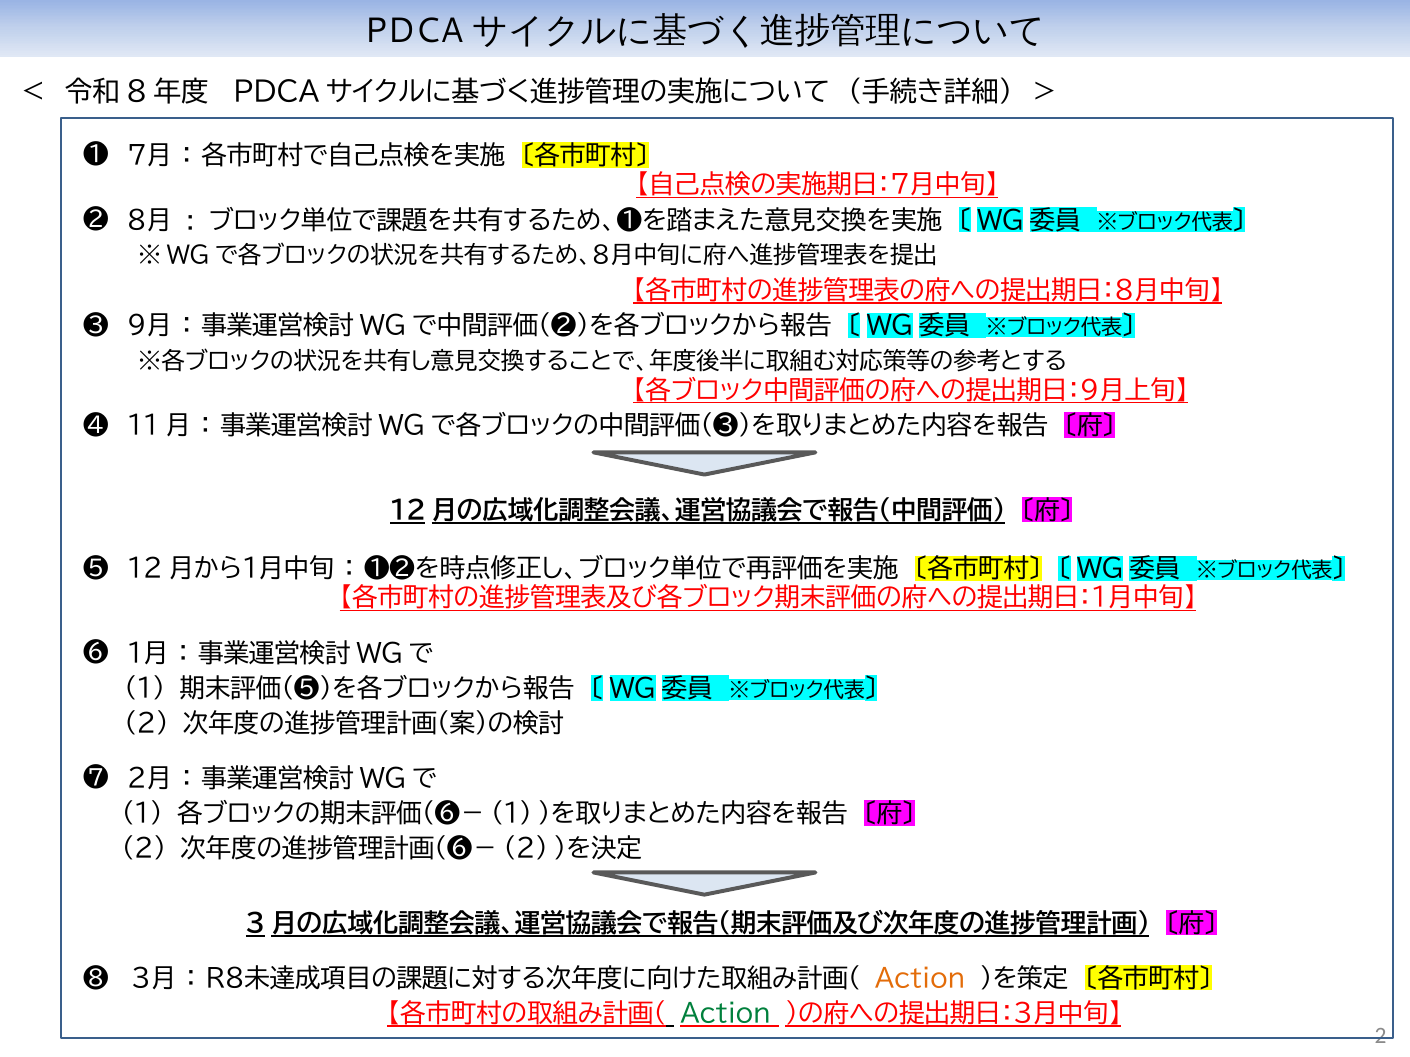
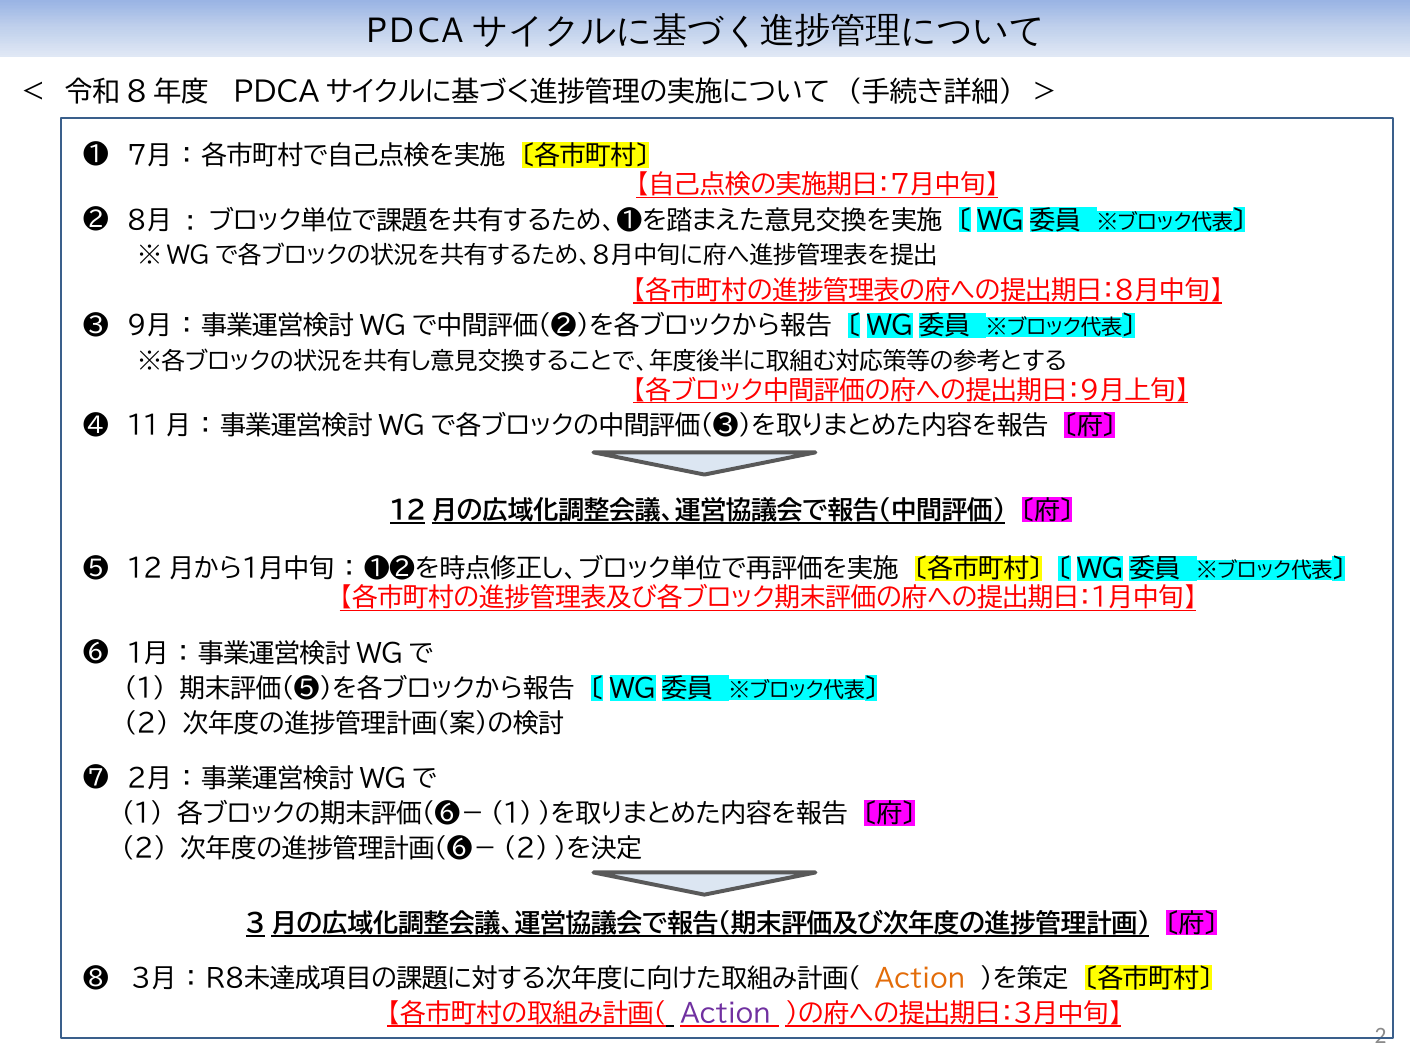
Action colour: green -> purple (726, 1014)
